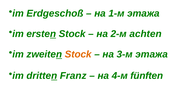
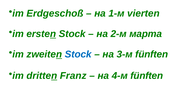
1-м этажа: этажа -> vierten (143, 13)
achten: achten -> марта (146, 34)
Stock colour: orange -> blue (78, 54)
3-м этажа: этажа -> fünften (152, 54)
